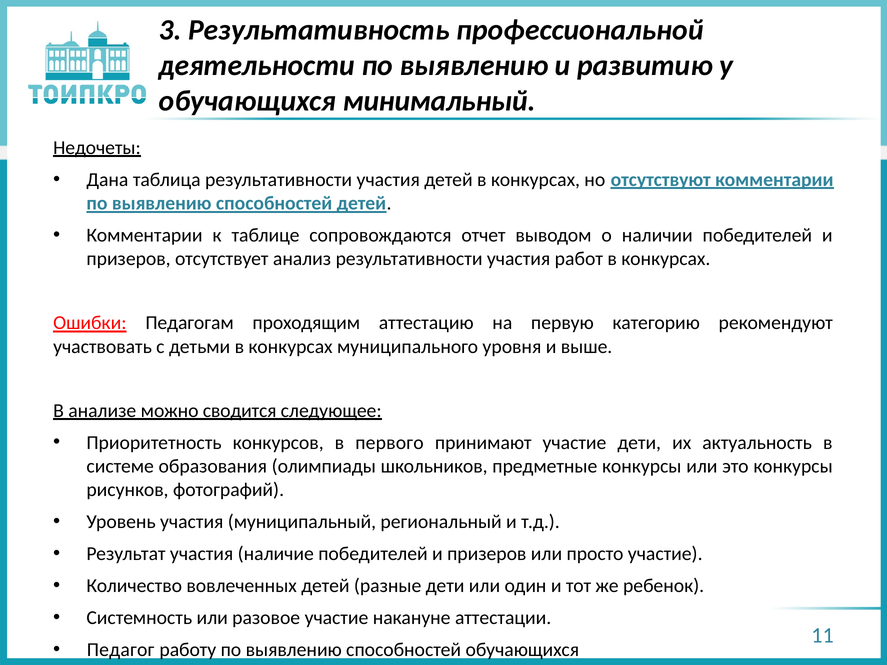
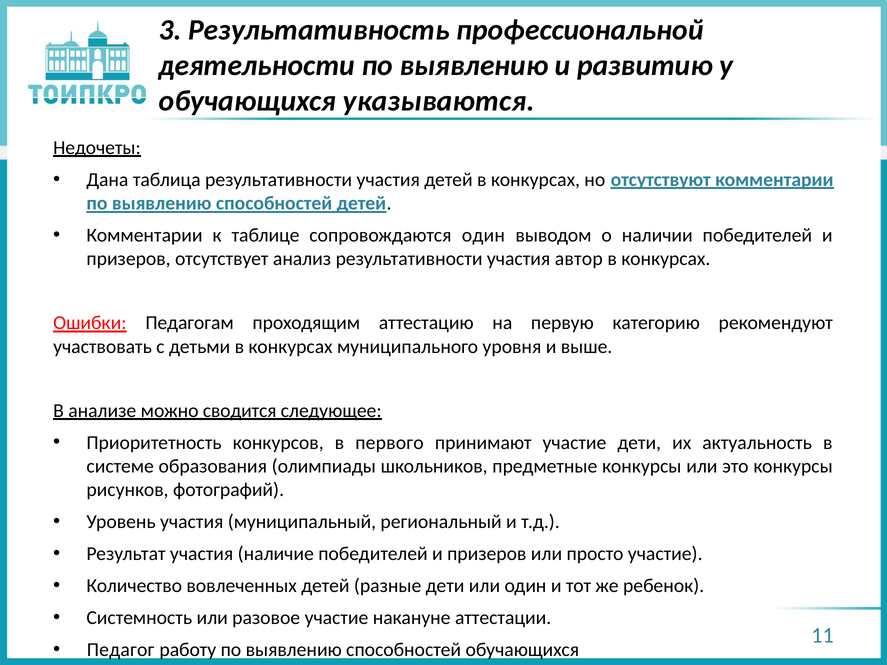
минимальный: минимальный -> указываются (439, 101)
сопровождаются отчет: отчет -> один (483, 235)
работ: работ -> автор (579, 259)
